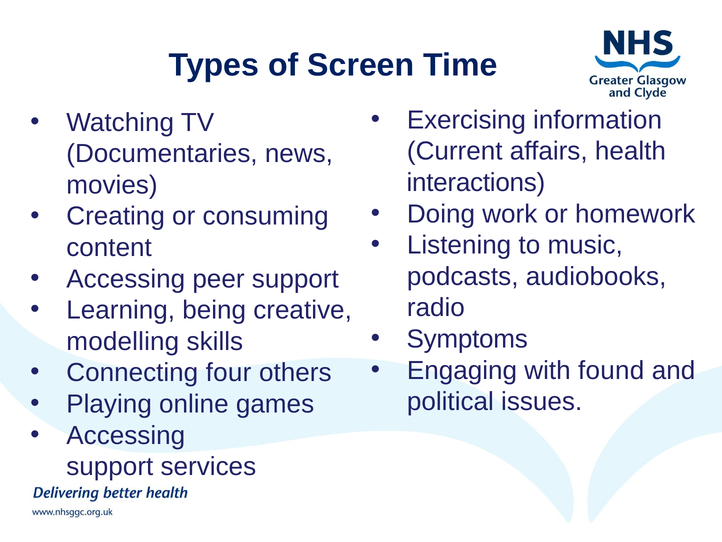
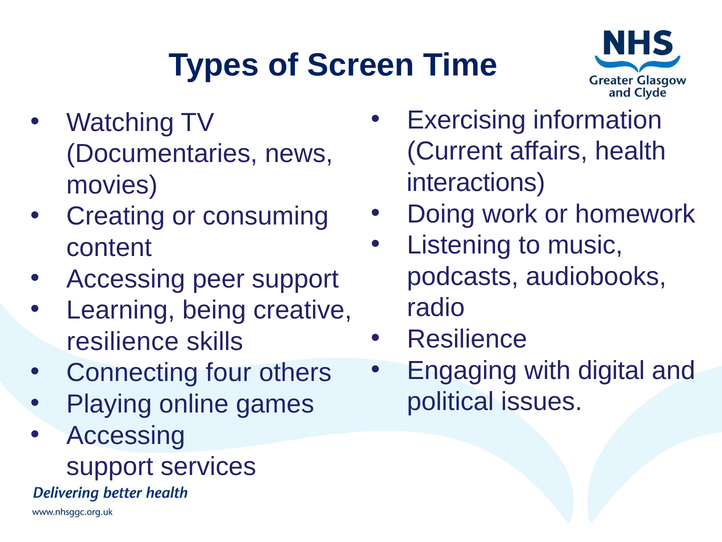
Symptoms: Symptoms -> Resilience (467, 339)
modelling: modelling -> resilience (123, 341)
found: found -> digital (611, 370)
